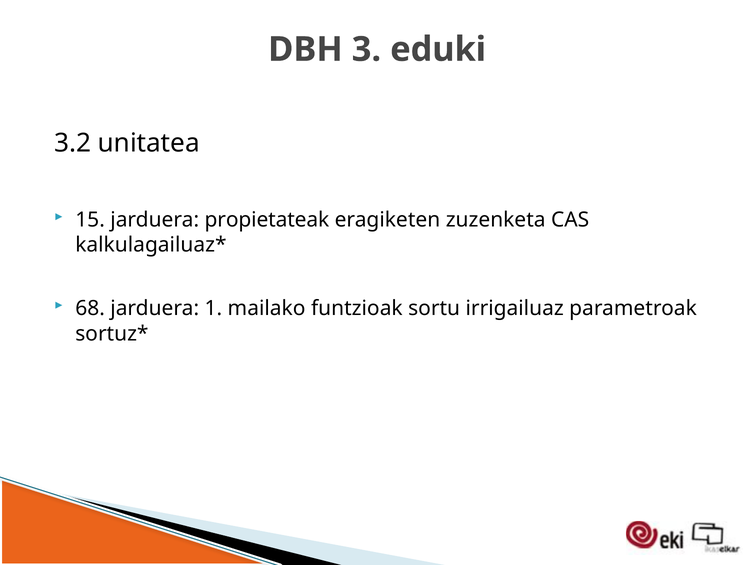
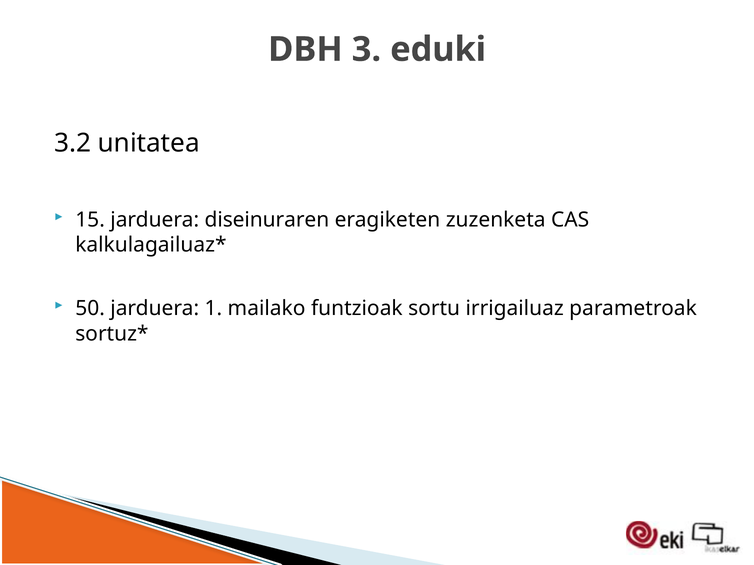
propietateak: propietateak -> diseinuraren (267, 220)
68: 68 -> 50 (90, 309)
